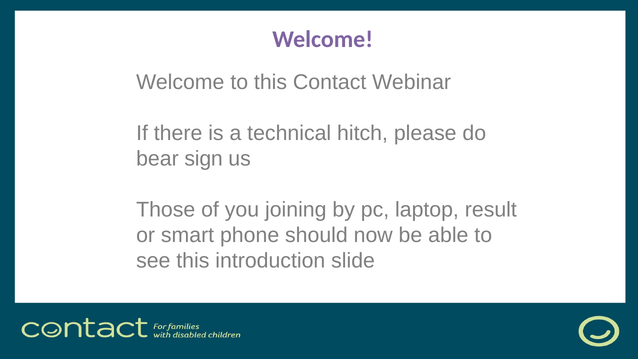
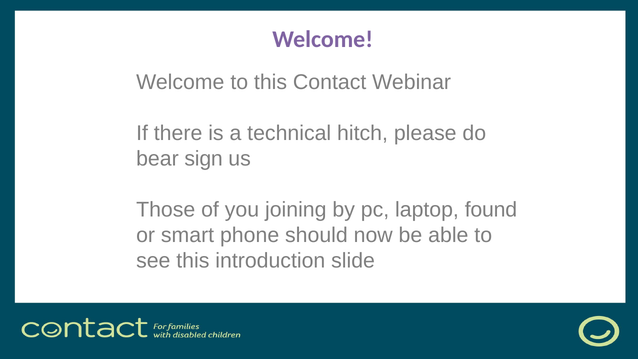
result: result -> found (491, 210)
